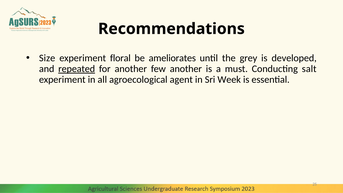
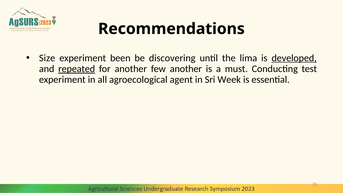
floral: floral -> been (120, 58)
ameliorates: ameliorates -> discovering (172, 58)
grey: grey -> lima (248, 58)
developed underline: none -> present (294, 58)
salt: salt -> test (309, 69)
